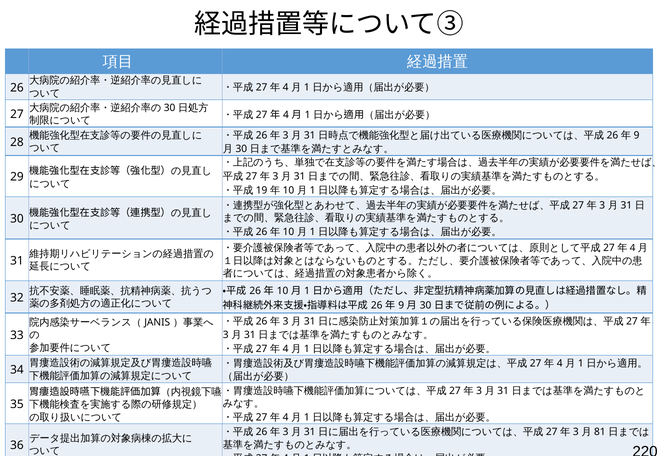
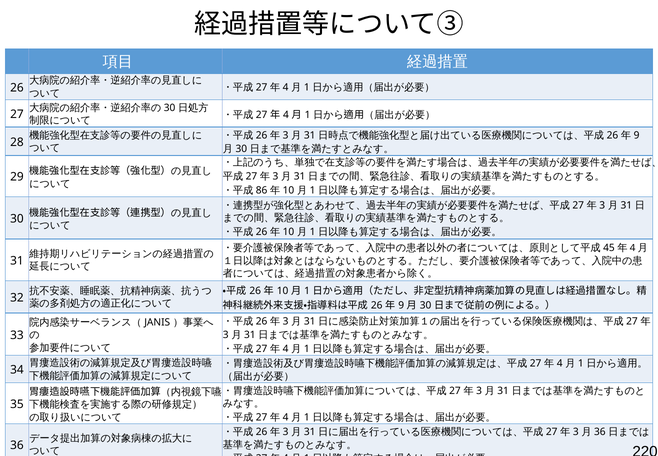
19: 19 -> 86 (262, 190)
27: 27 -> 45 (609, 248)
81: 81 -> 36 (600, 432)
